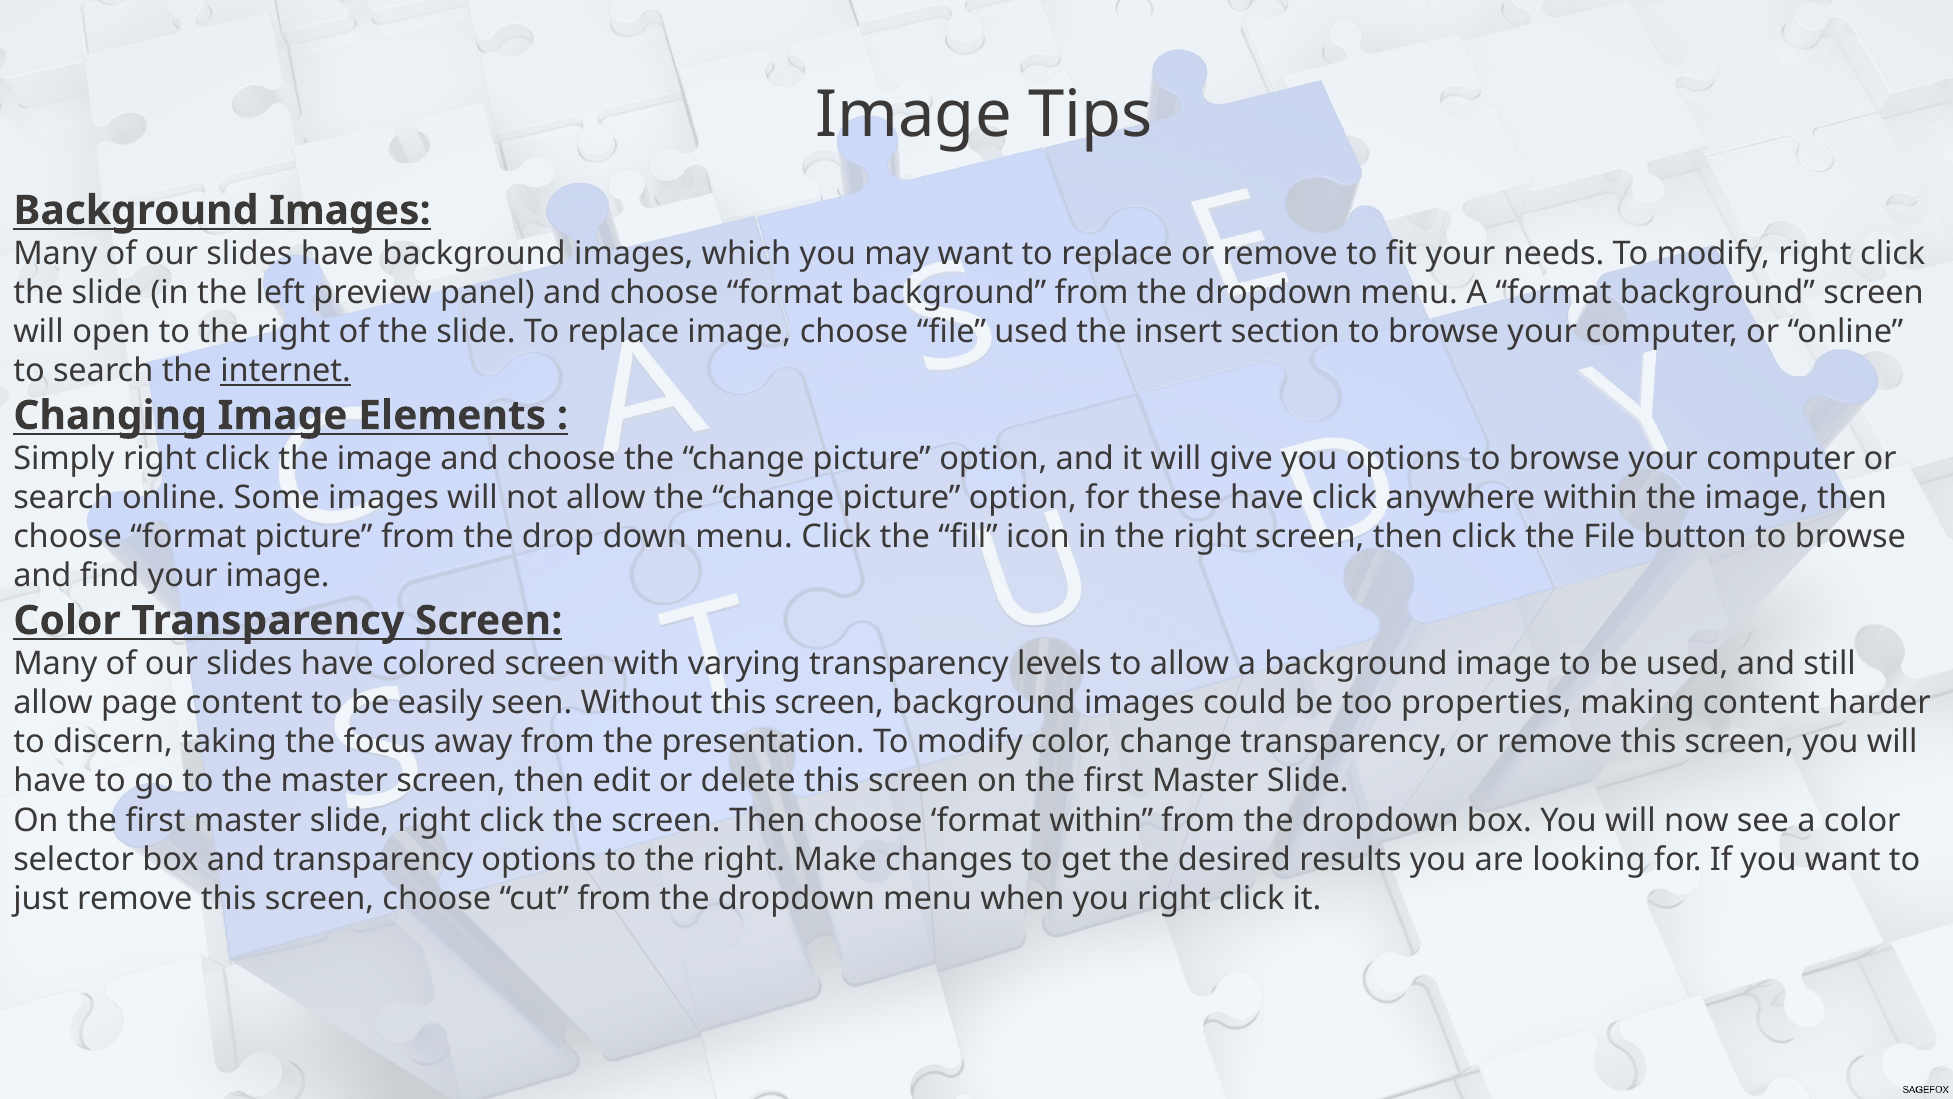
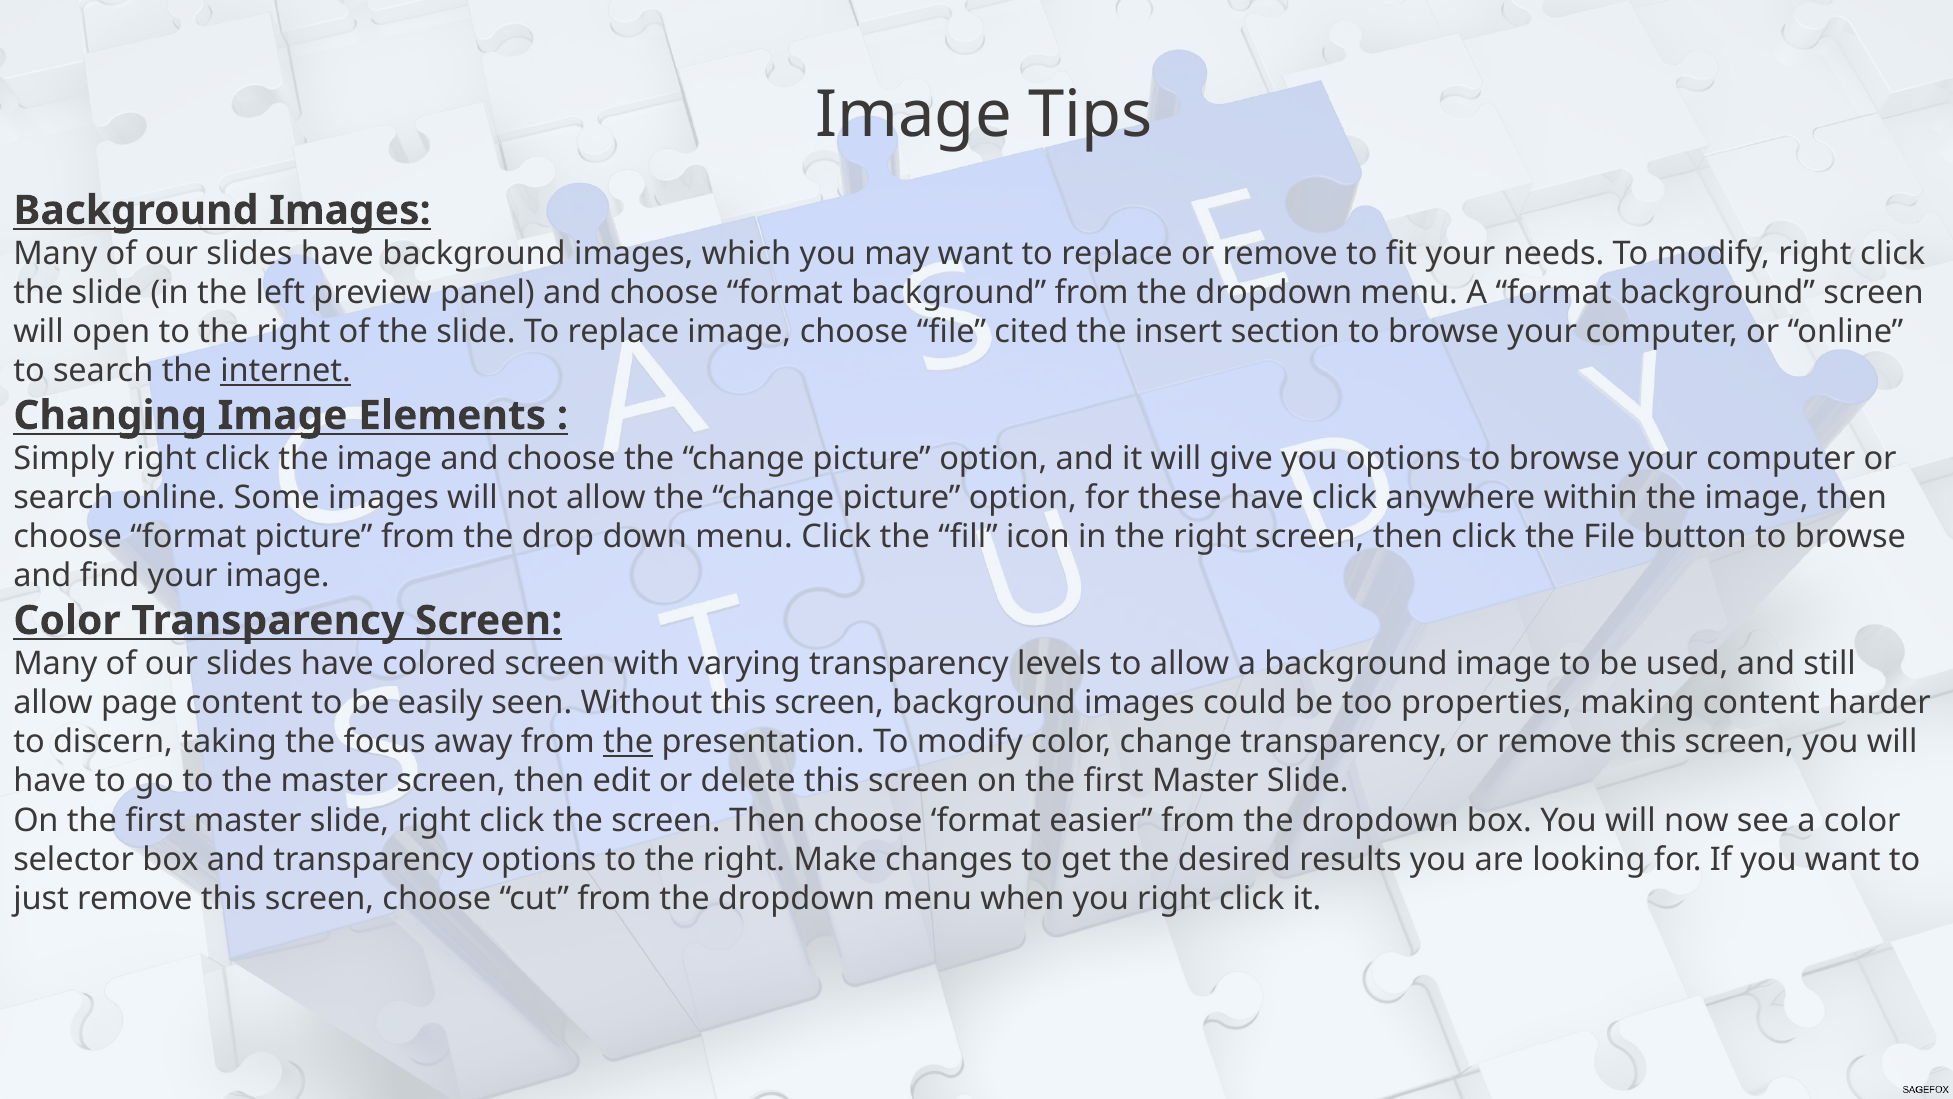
file used: used -> cited (1031, 332)
the underline: none -> present (628, 742)
format within: within -> easier (1101, 820)
